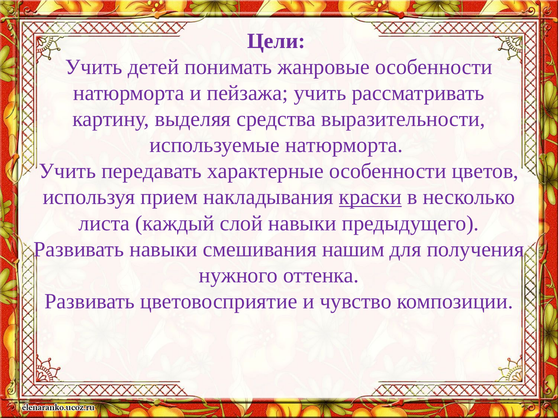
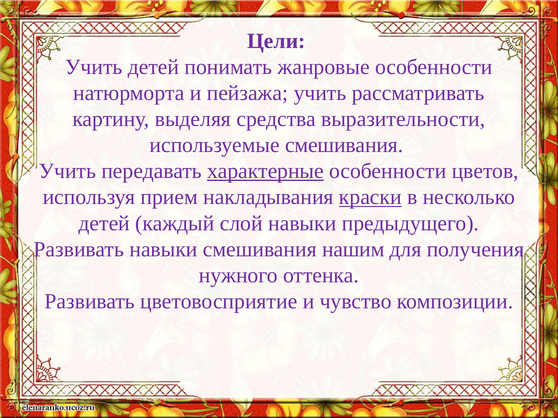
используемые натюрморта: натюрморта -> смешивания (344, 145)
характерные underline: none -> present (265, 171)
листа: листа -> детей (104, 223)
